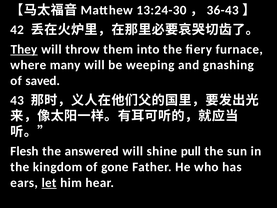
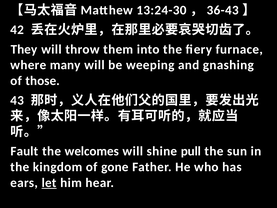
They underline: present -> none (24, 49)
saved: saved -> those (43, 81)
Flesh: Flesh -> Fault (24, 151)
answered: answered -> welcomes (92, 151)
